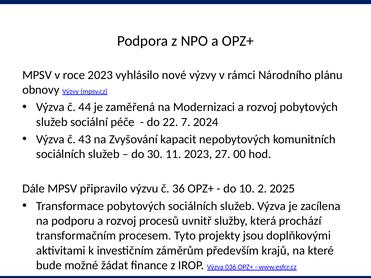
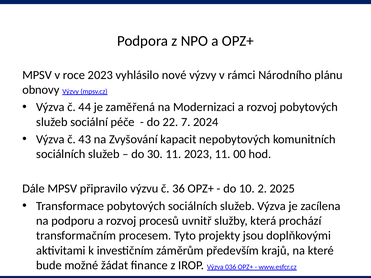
2023 27: 27 -> 11 (223, 154)
